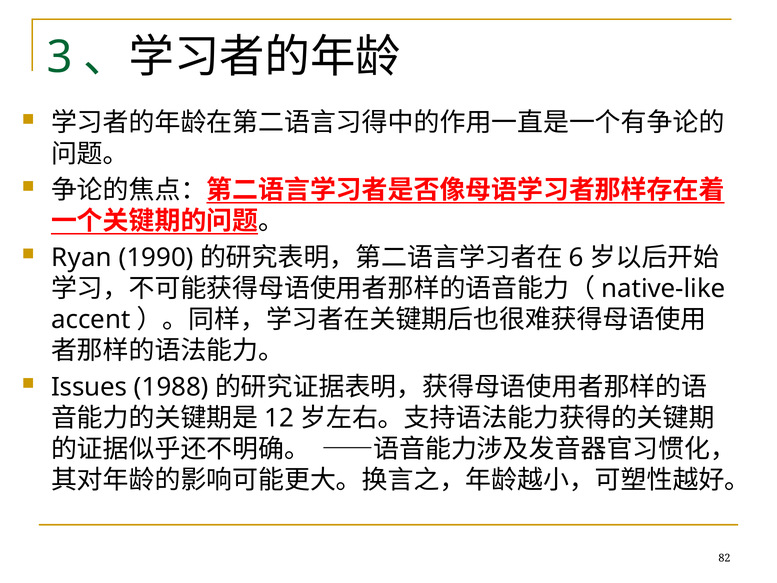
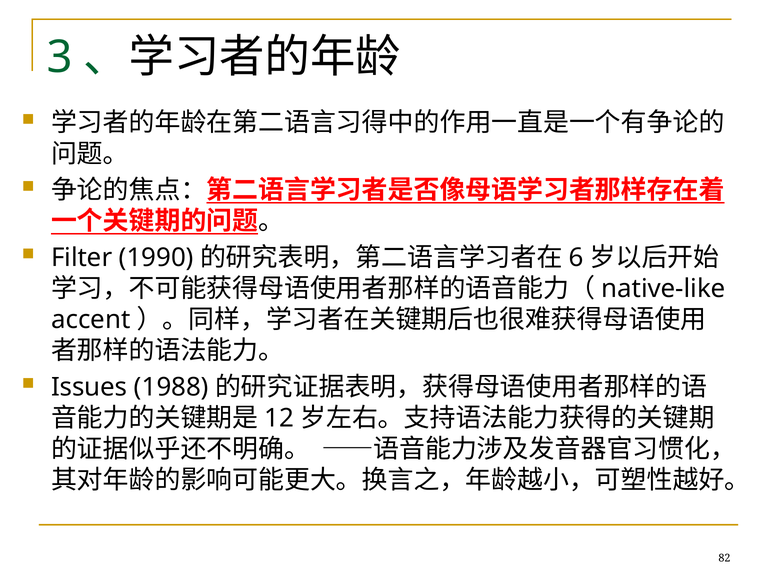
Ryan: Ryan -> Filter (82, 257)
